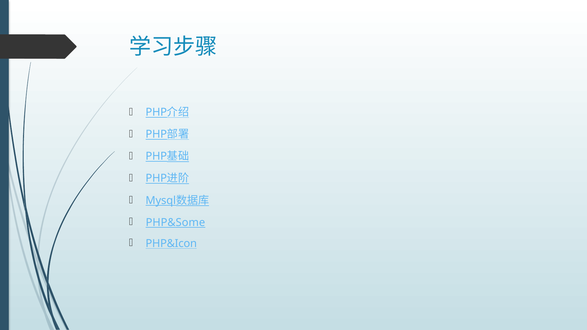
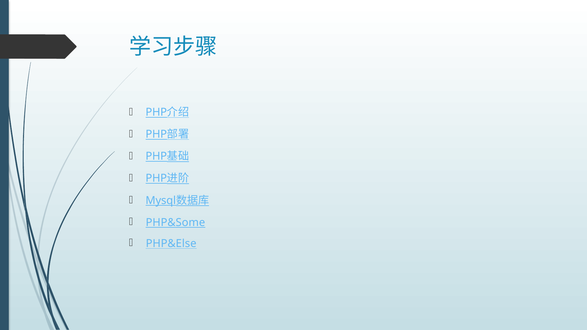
PHP&Icon: PHP&Icon -> PHP&Else (171, 244)
